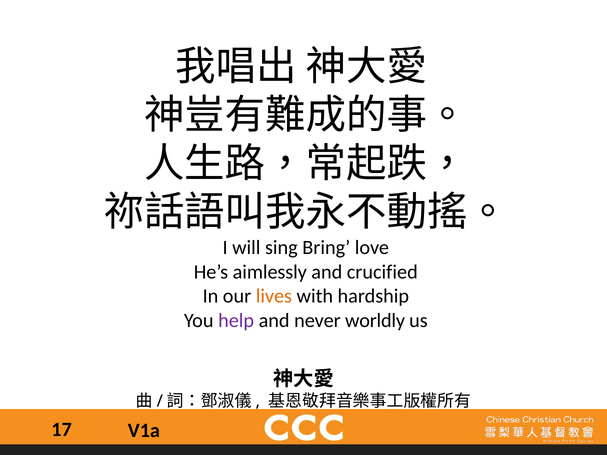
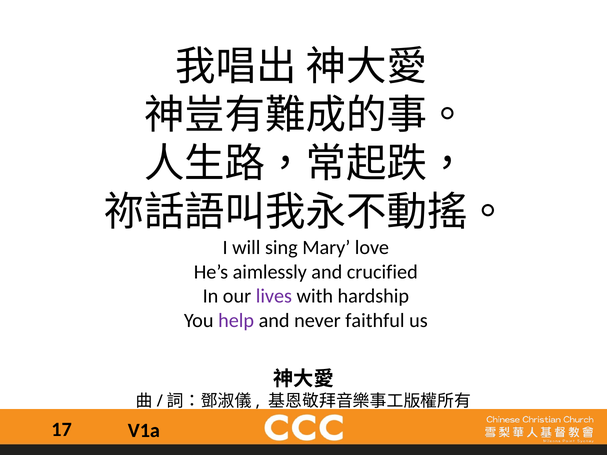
Bring: Bring -> Mary (326, 248)
lives colour: orange -> purple (274, 296)
worldly: worldly -> faithful (375, 321)
